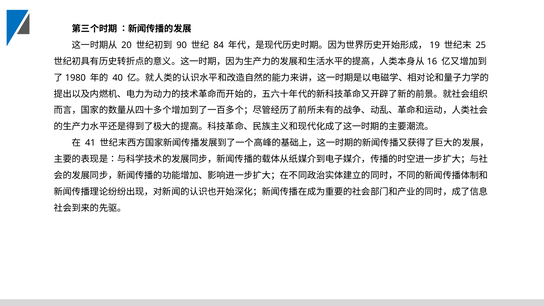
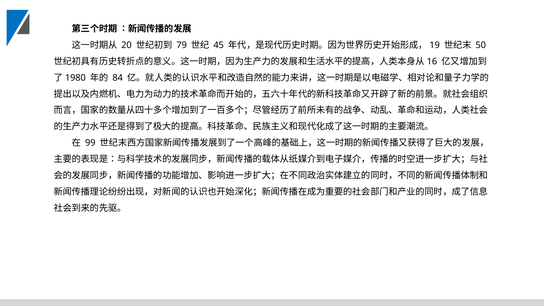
90: 90 -> 79 (182, 45)
84: 84 -> 45 (219, 45)
25: 25 -> 50 (481, 45)
40: 40 -> 84 (118, 78)
41: 41 -> 99 (90, 143)
